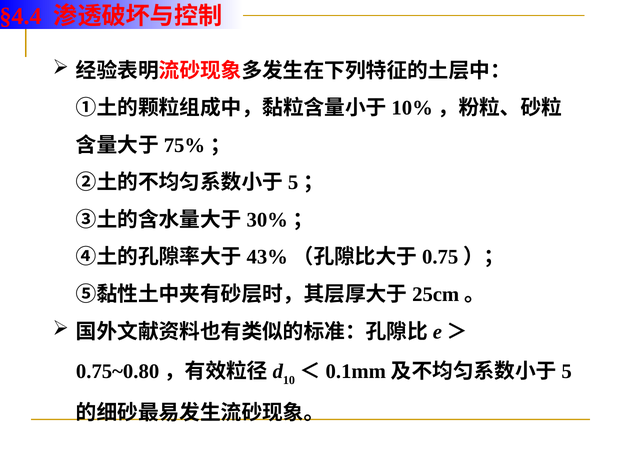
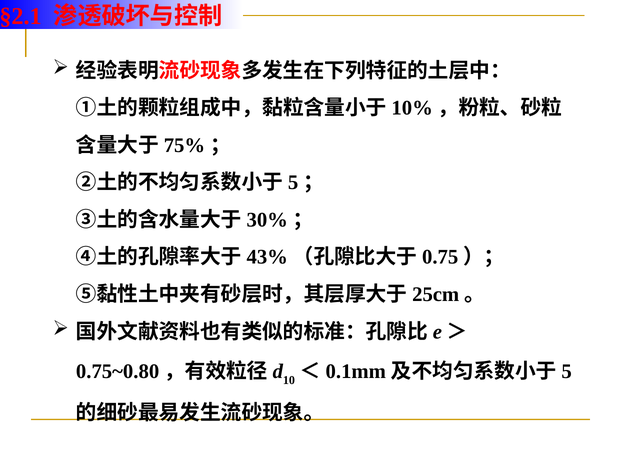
§4.4: §4.4 -> §2.1 (21, 16)
